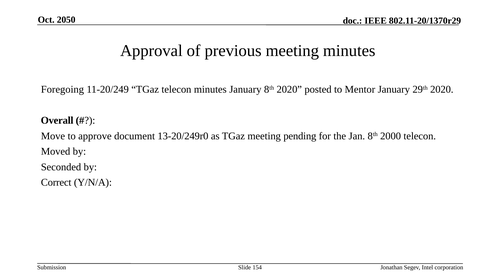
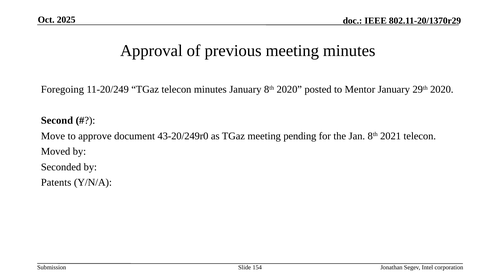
2050: 2050 -> 2025 (66, 20)
Overall: Overall -> Second (57, 120)
13-20/249r0: 13-20/249r0 -> 43-20/249r0 (183, 136)
2000: 2000 -> 2021 (391, 136)
Correct: Correct -> Patents (56, 182)
